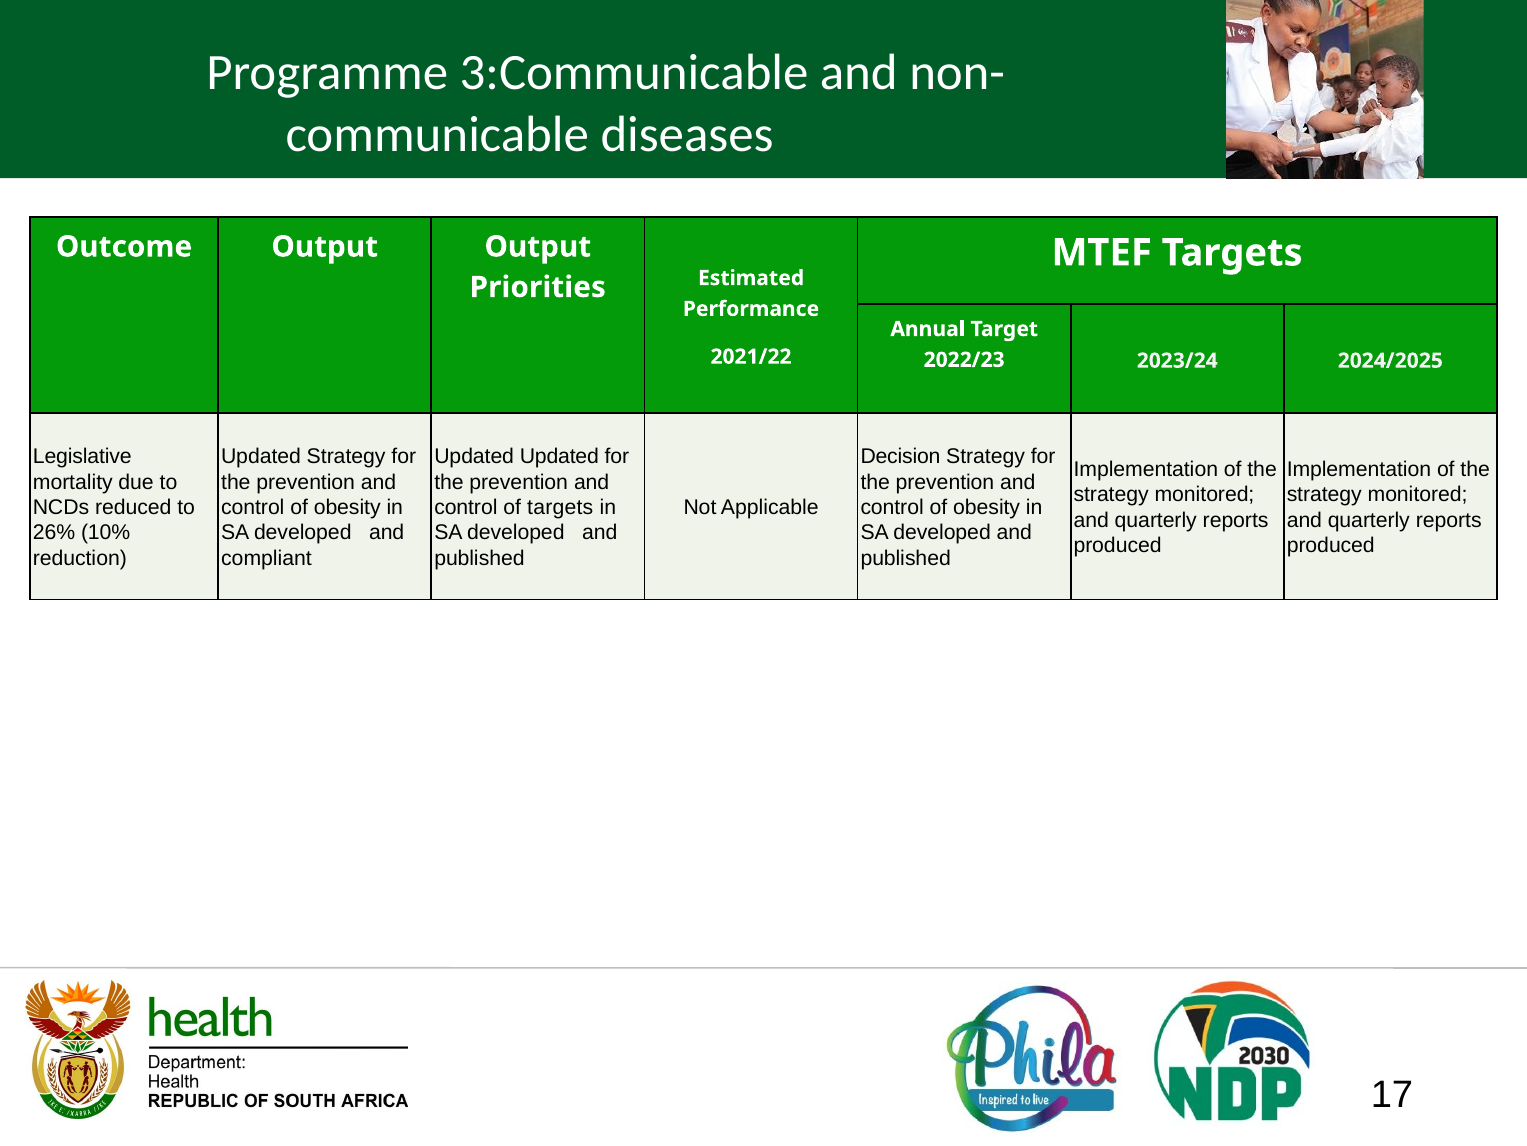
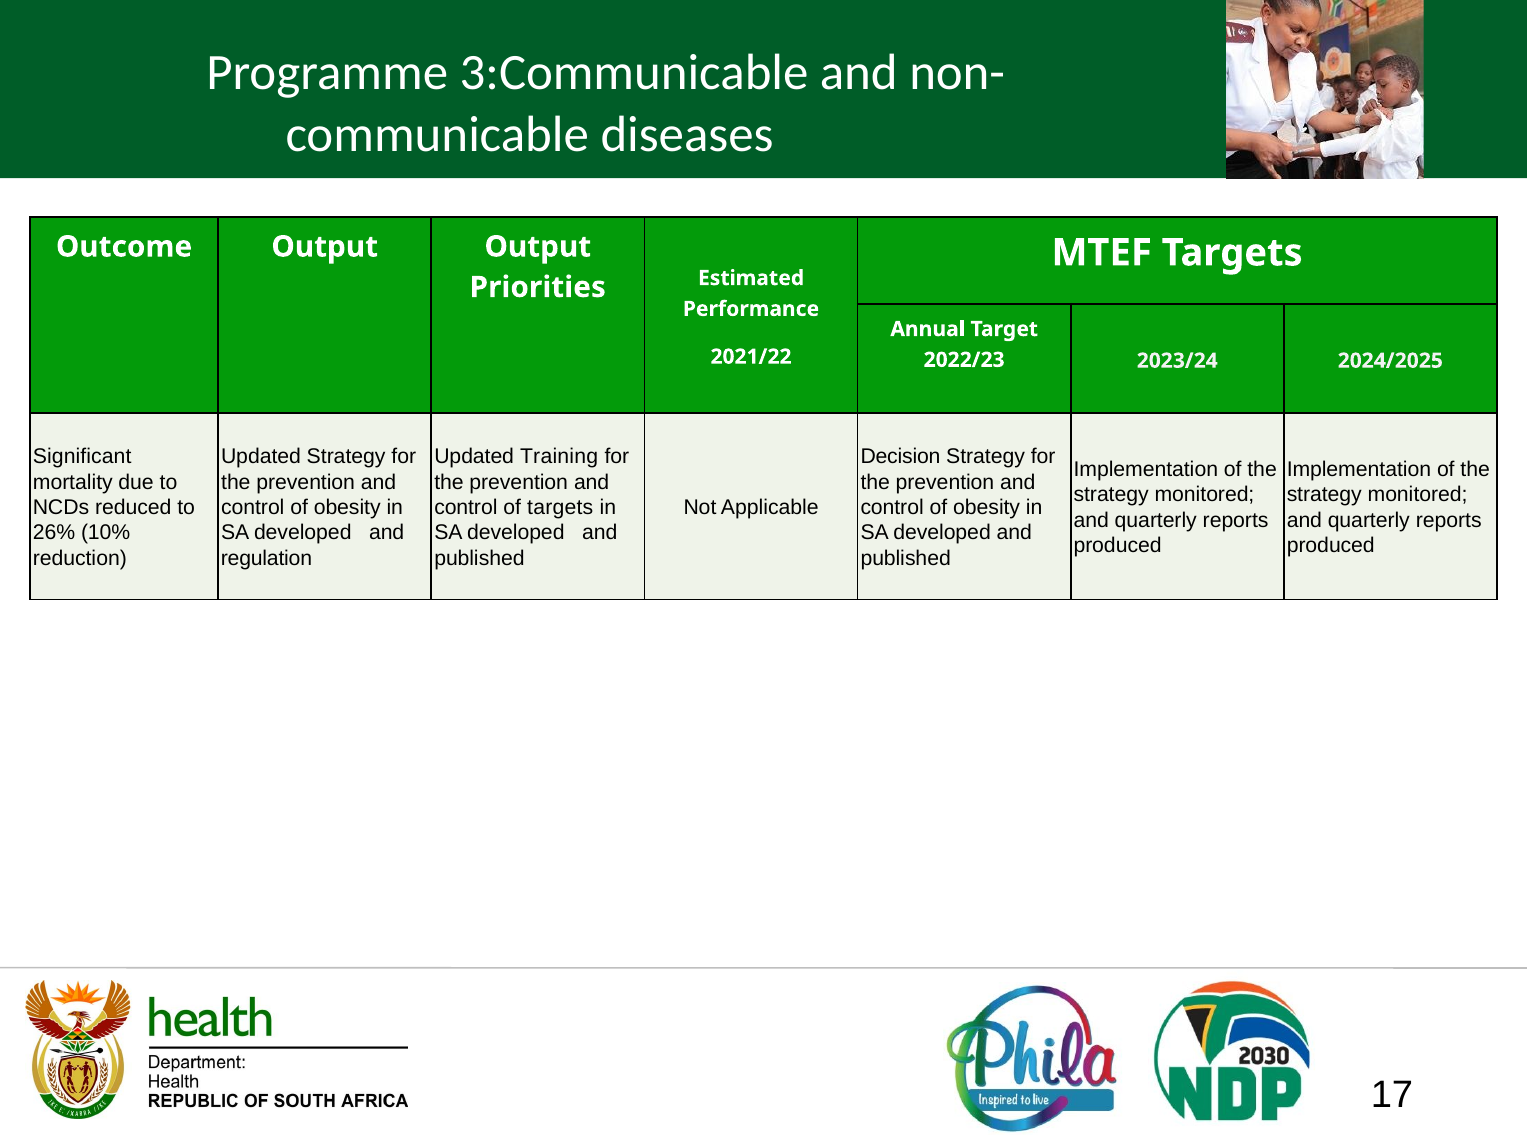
Legislative: Legislative -> Significant (82, 457)
Updated Updated: Updated -> Training (559, 457)
compliant: compliant -> regulation (267, 558)
